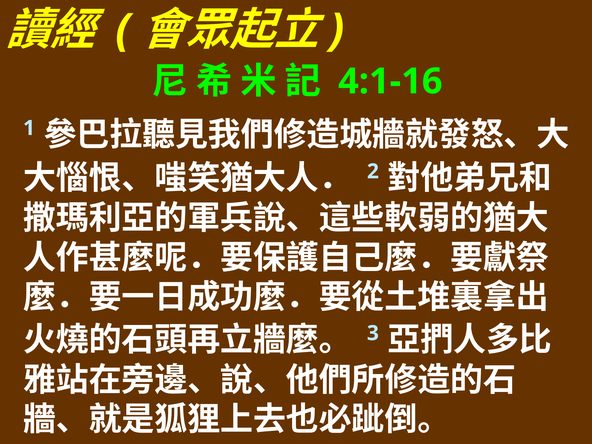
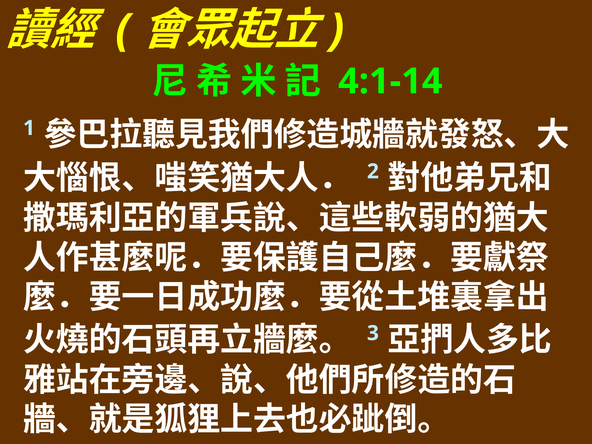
4:1-16: 4:1-16 -> 4:1-14 (390, 81)
